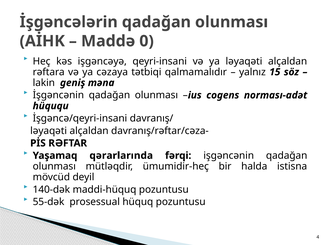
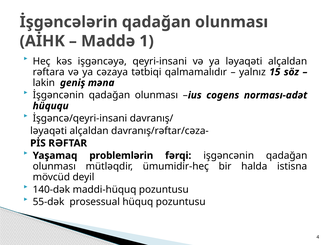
0: 0 -> 1 (147, 41)
qərarlarında: qərarlarında -> problemlərin (121, 156)
